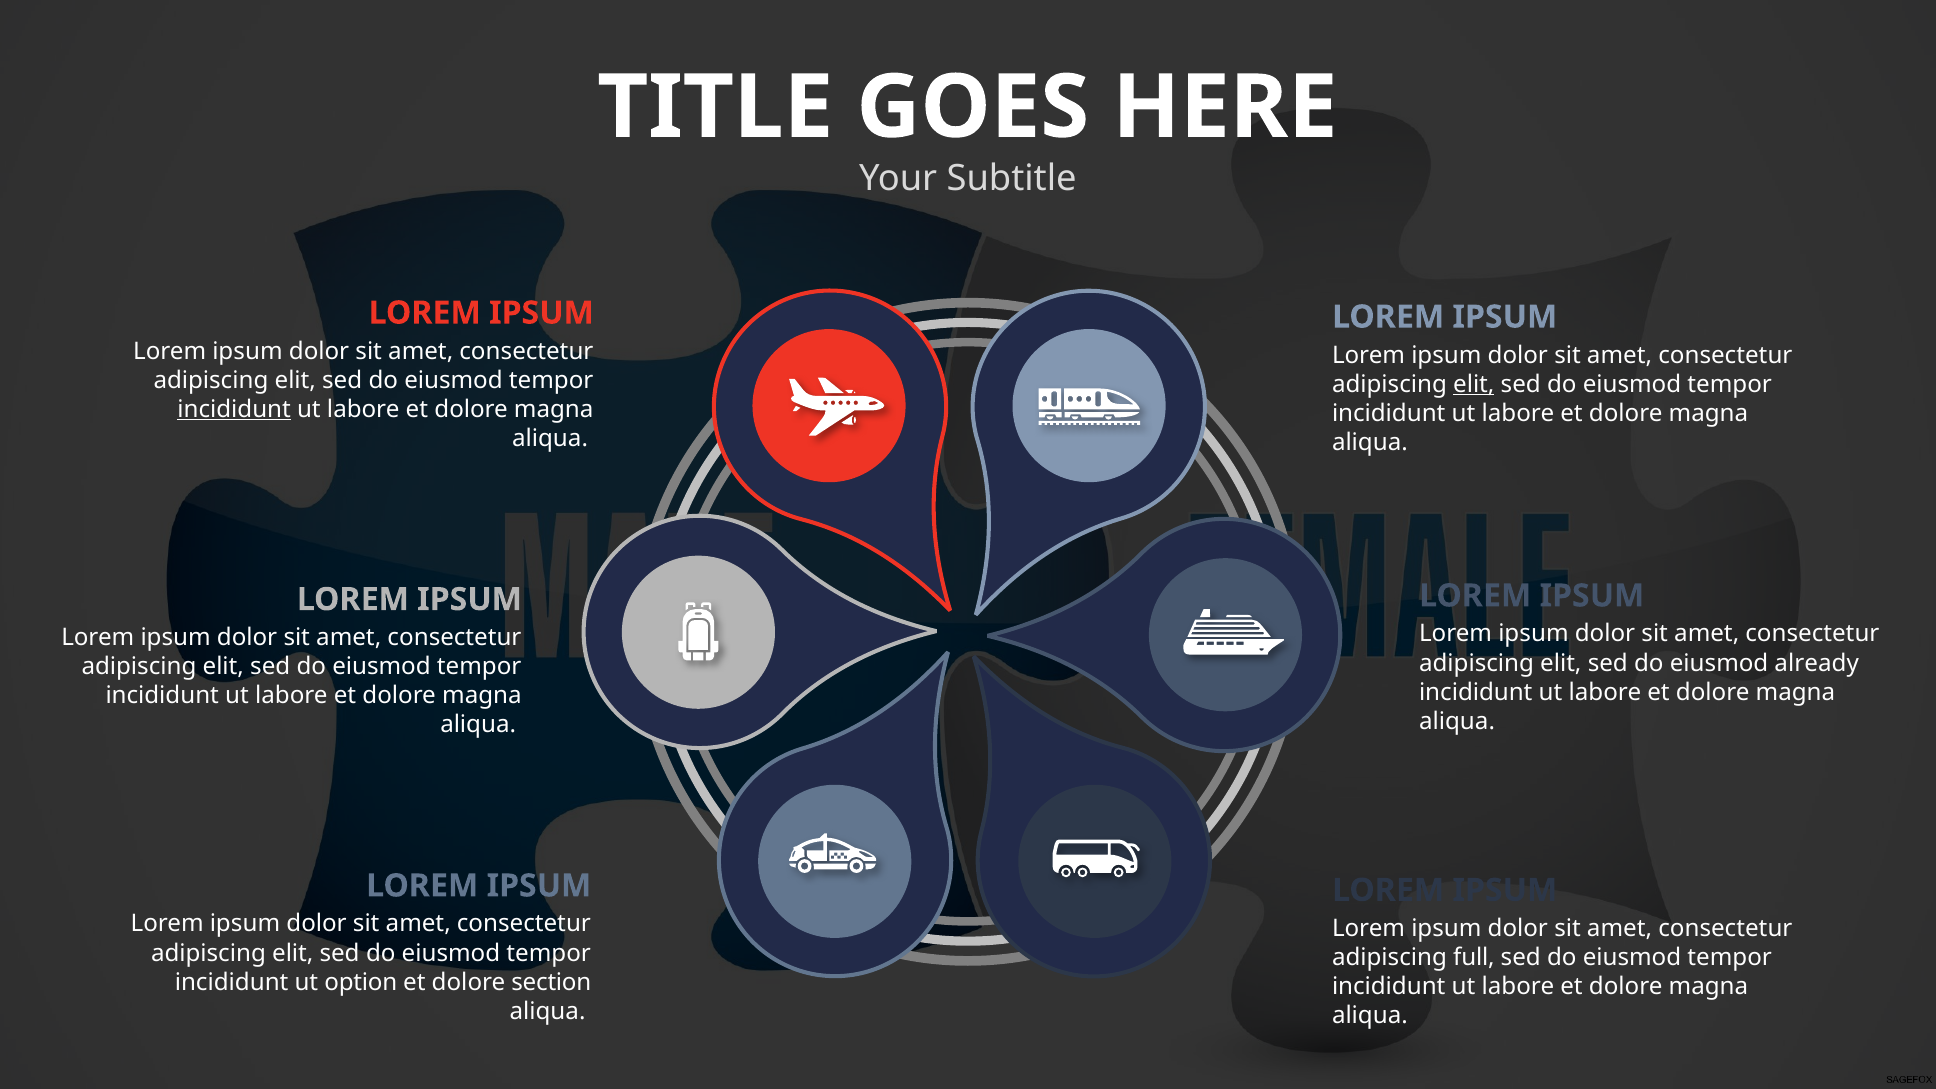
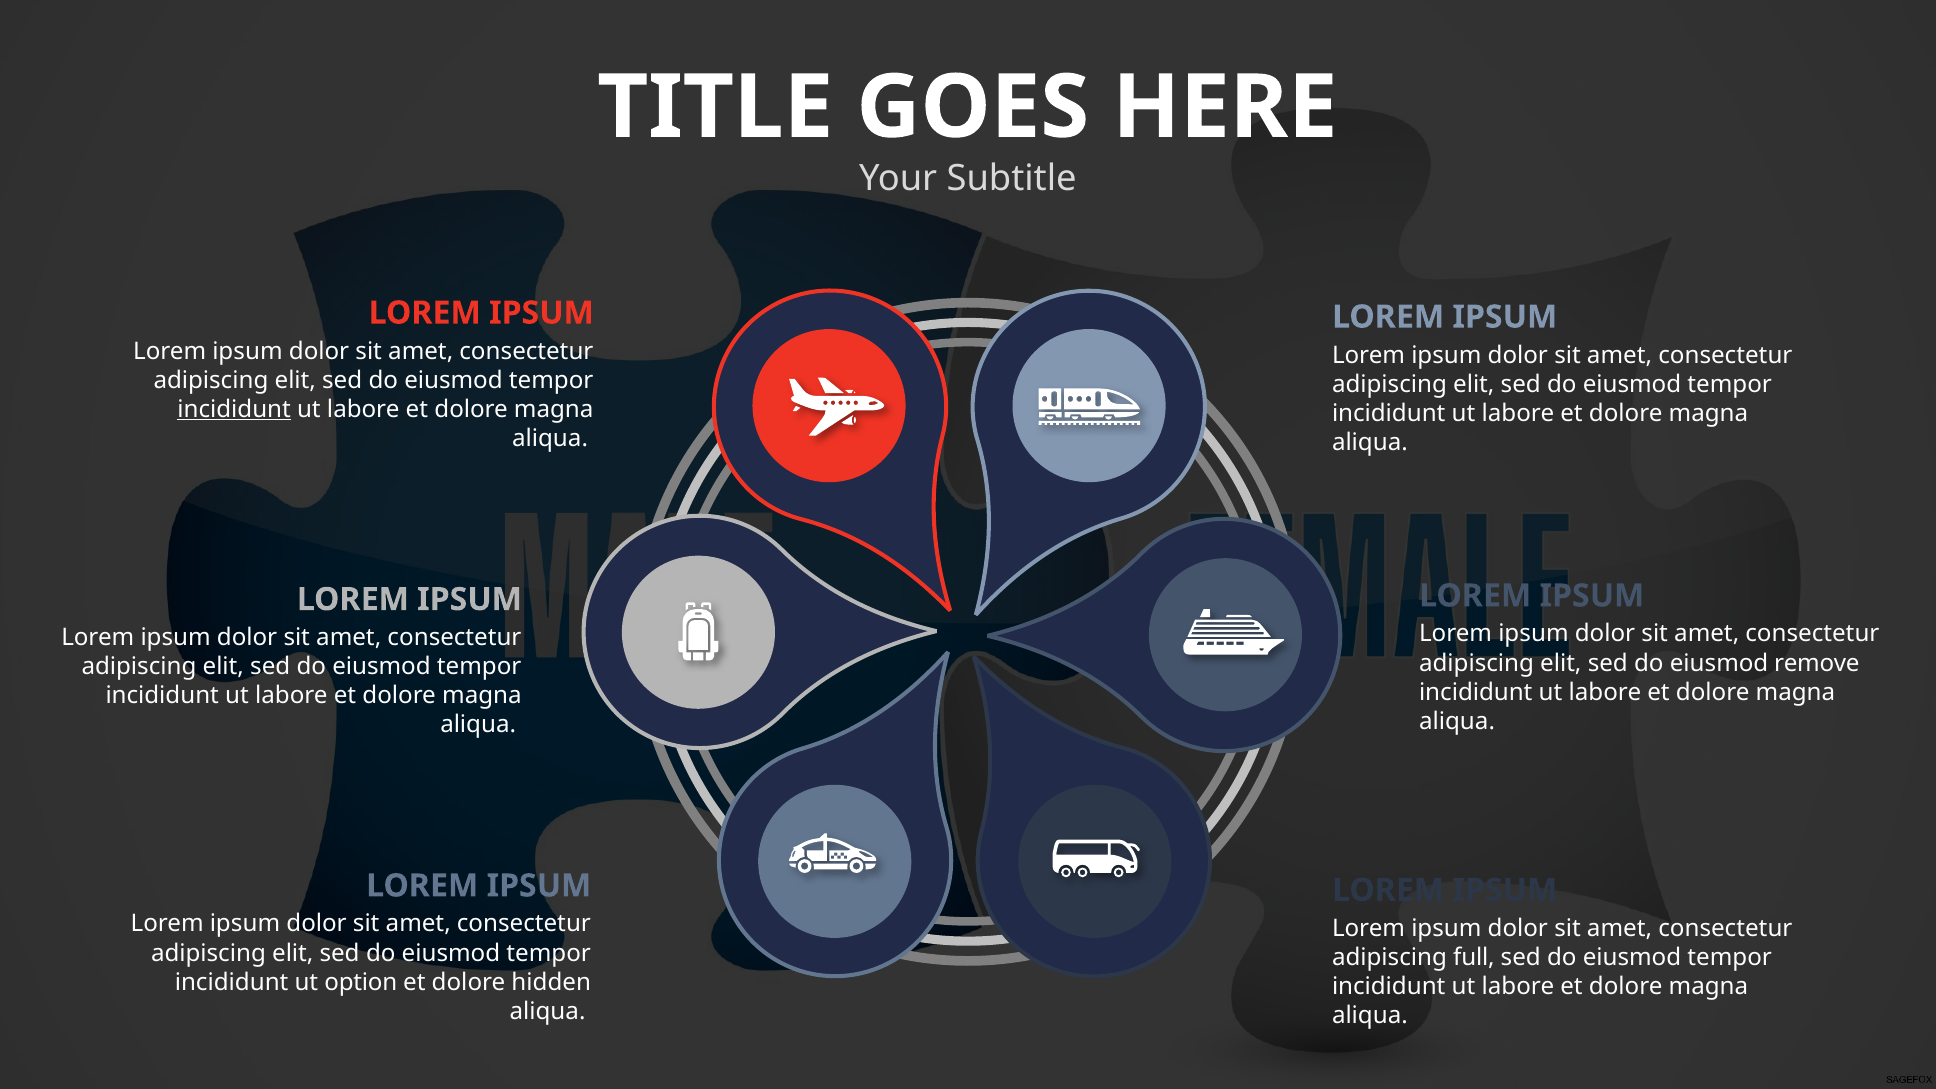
elit underline: present -> none (1474, 384)
already: already -> remove (1817, 663)
section: section -> hidden (551, 982)
